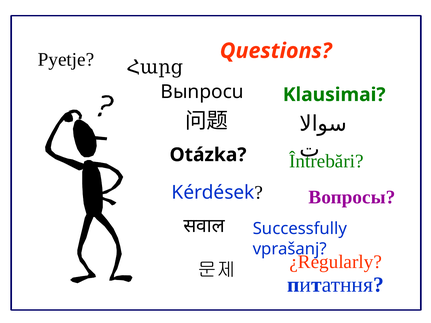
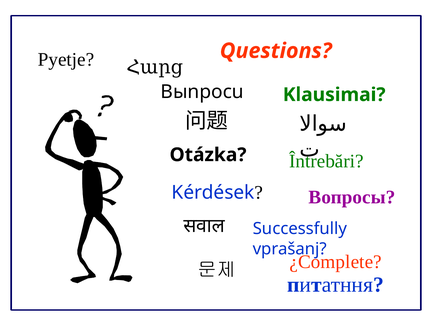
¿Regularly: ¿Regularly -> ¿Complete (336, 262)
